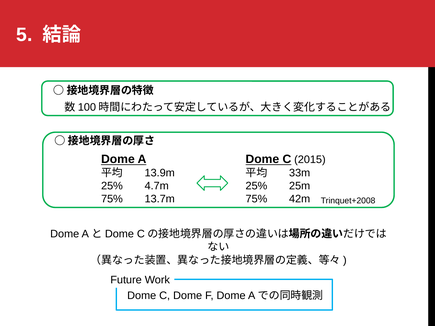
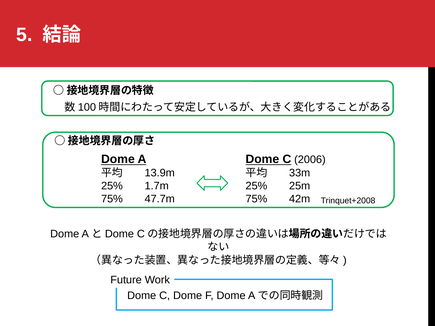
2015: 2015 -> 2006 (310, 160)
4.7m: 4.7m -> 1.7m (157, 186)
13.7m: 13.7m -> 47.7m (160, 199)
